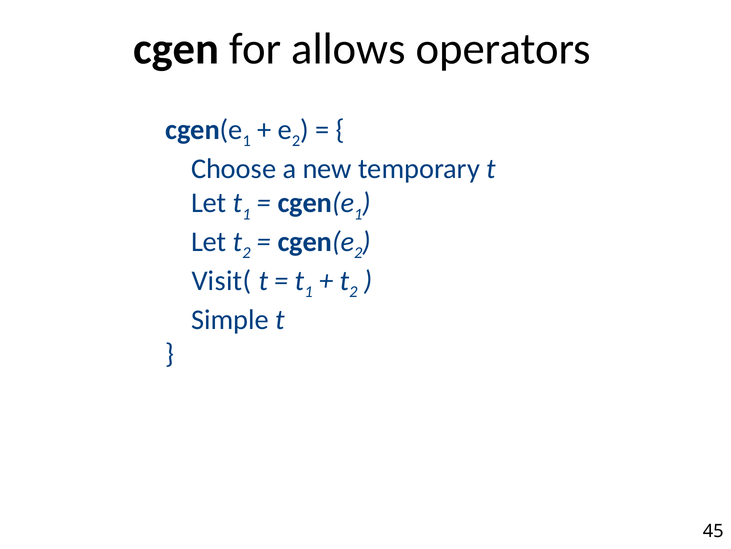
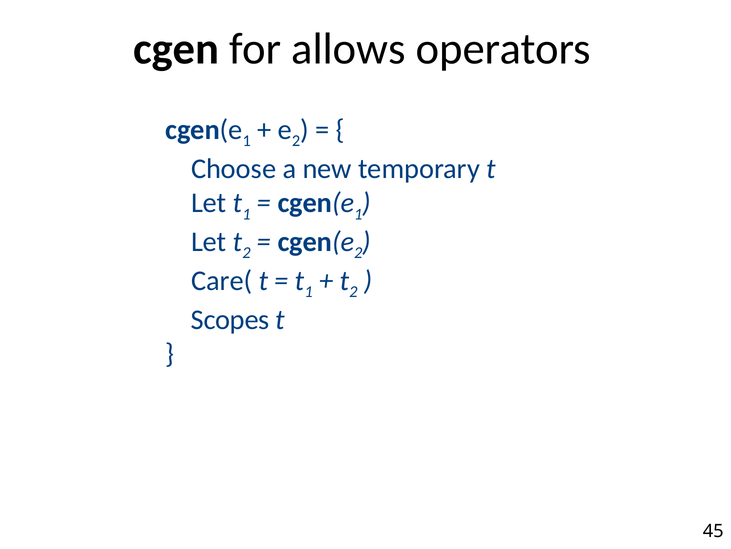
Visit(: Visit( -> Care( (222, 280)
Simple: Simple -> Scopes (230, 319)
